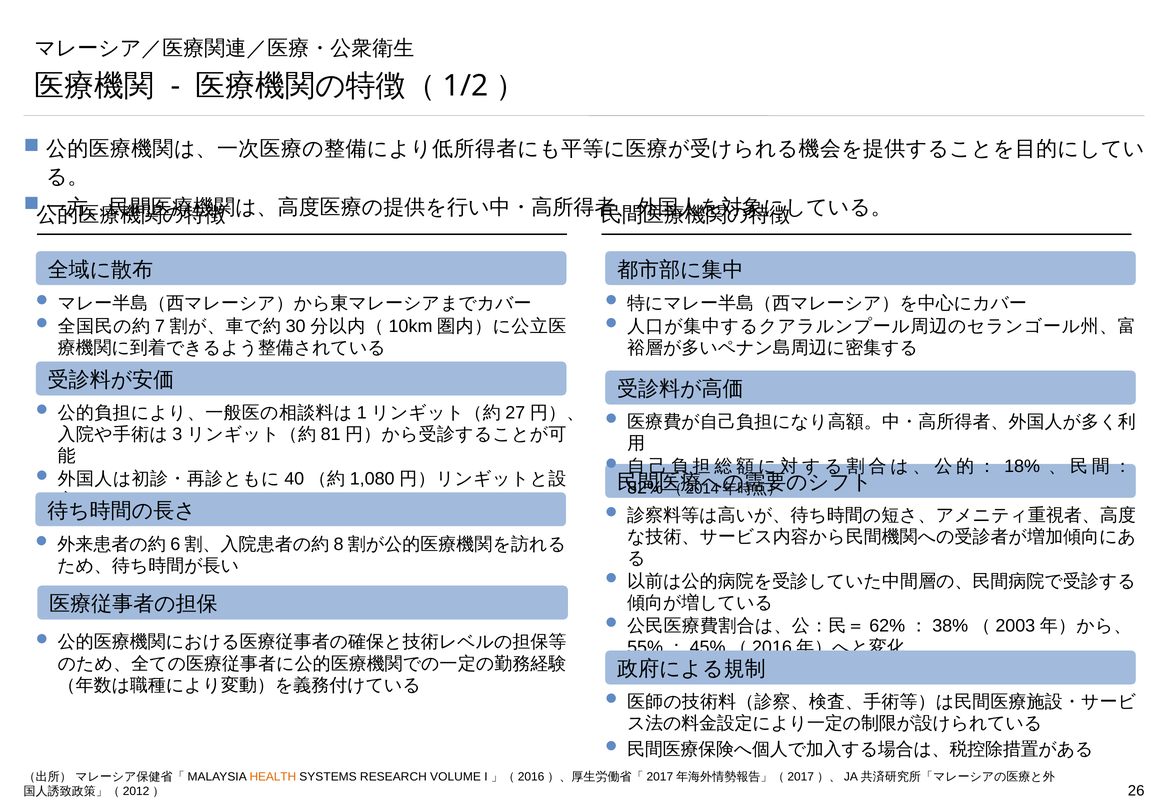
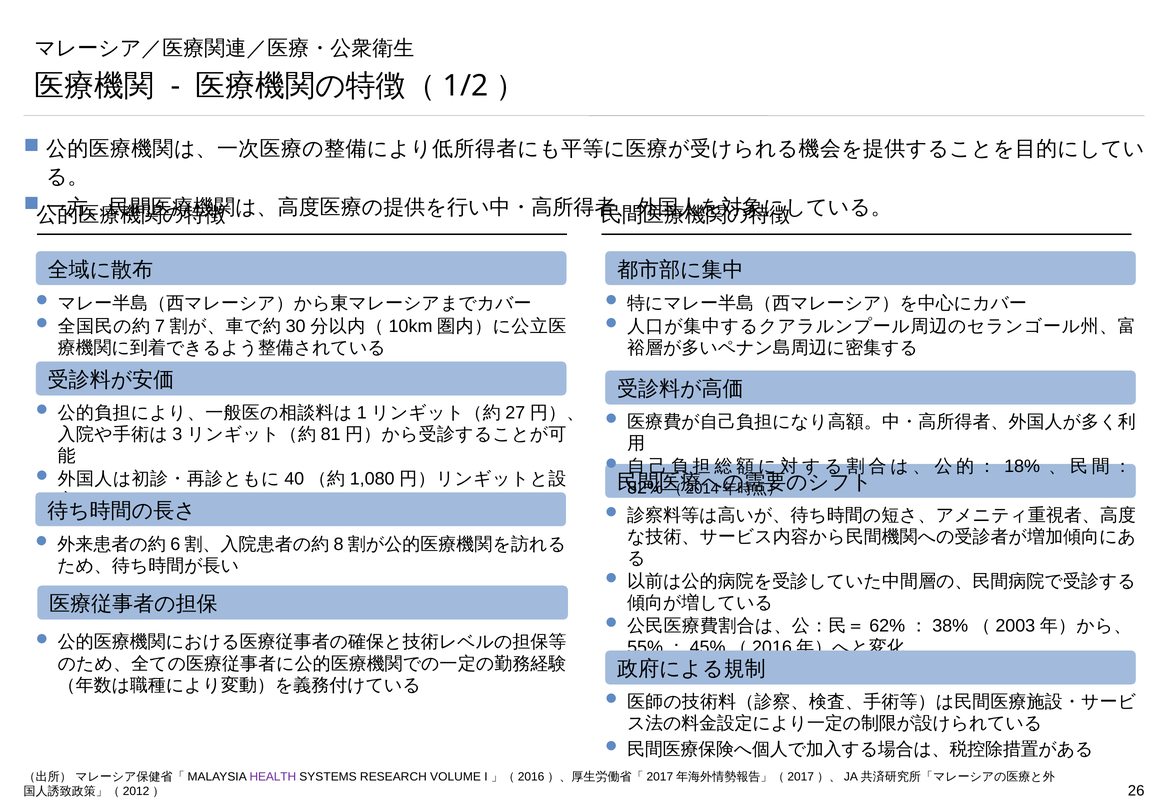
HEALTH colour: orange -> purple (273, 777)
